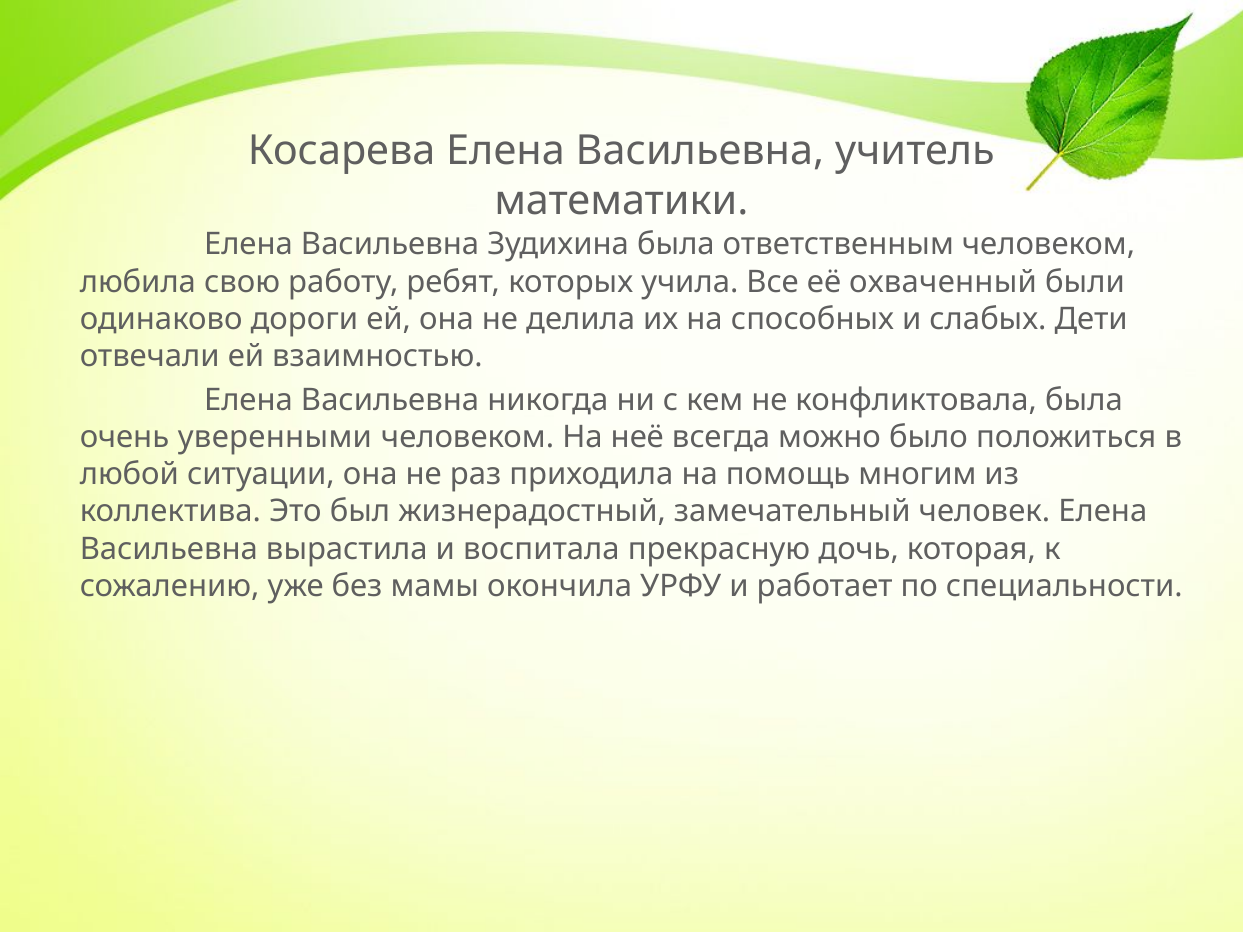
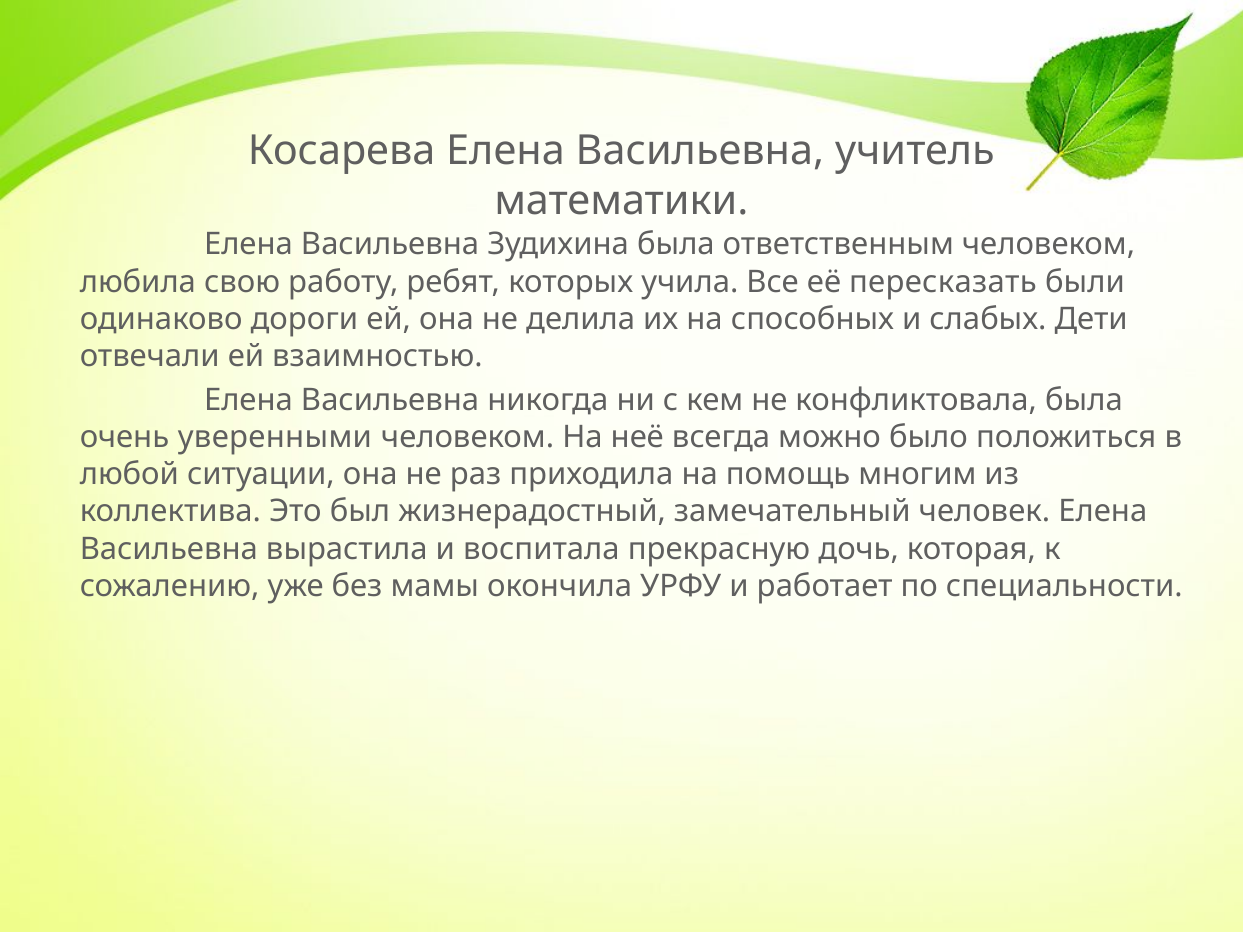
охваченный: охваченный -> пересказать (943, 282)
